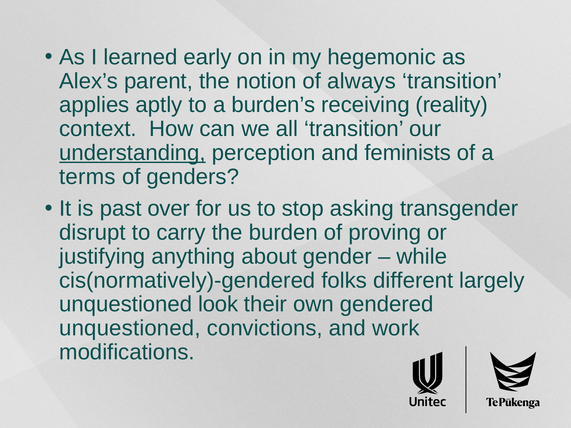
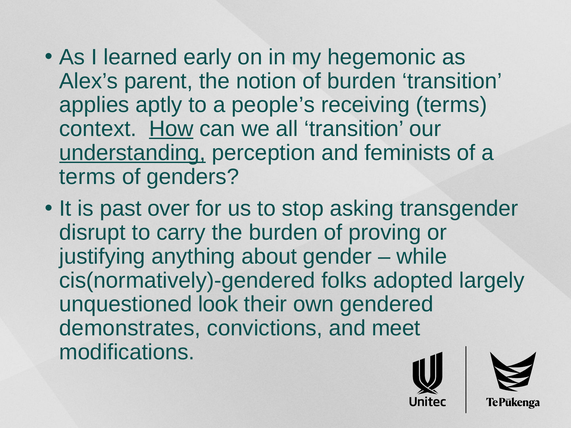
of always: always -> burden (362, 81)
burden’s: burden’s -> people’s (273, 105)
receiving reality: reality -> terms (451, 105)
How underline: none -> present (171, 129)
different: different -> adopted (413, 281)
unquestioned: unquestioned -> demonstrates (130, 328)
work: work -> meet (396, 328)
